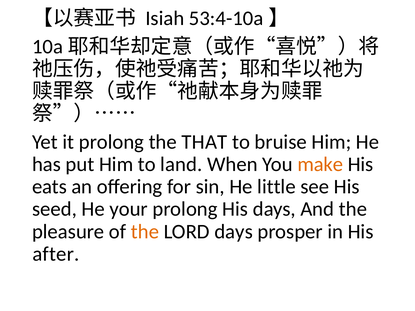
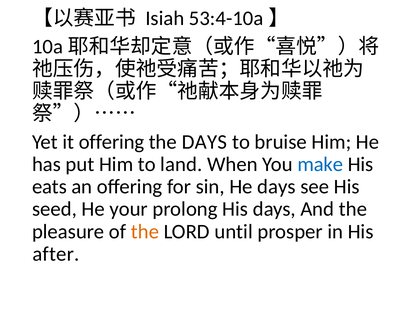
it prolong: prolong -> offering (112, 142)
the THAT: THAT -> DAYS (204, 142)
make colour: orange -> blue (320, 164)
He little: little -> days (276, 187)
LORD days: days -> until (234, 232)
